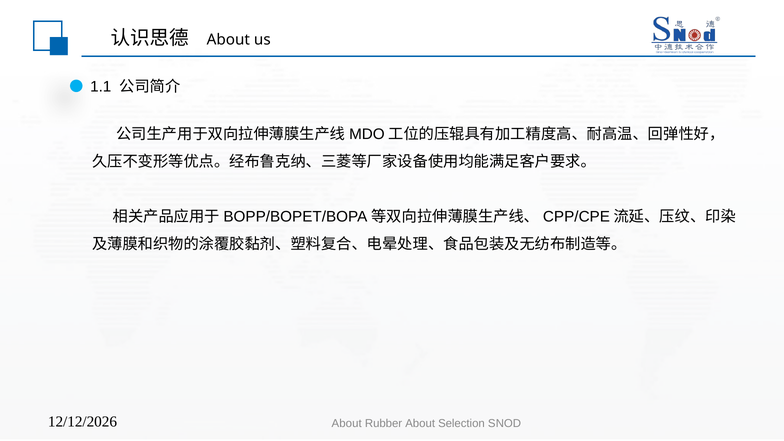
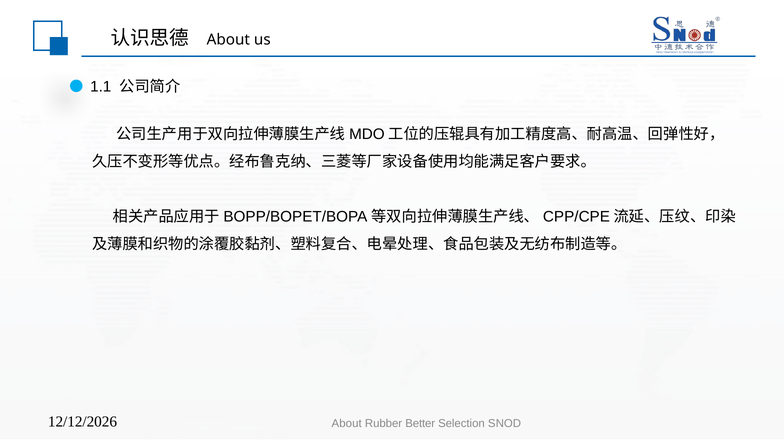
Rubber About: About -> Better (420, 423)
